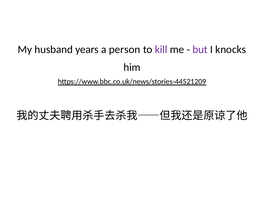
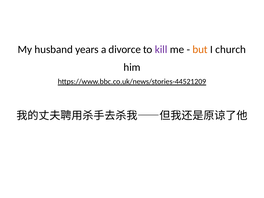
person: person -> divorce (125, 50)
but colour: purple -> orange (200, 50)
knocks: knocks -> church (231, 50)
